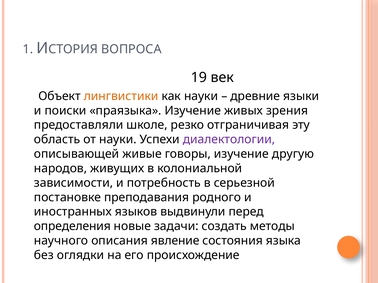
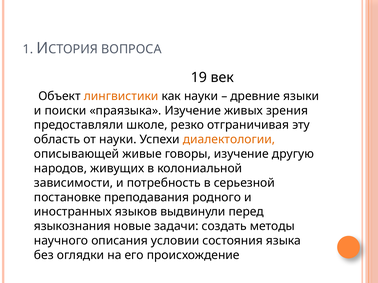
диалектологии colour: purple -> orange (229, 140)
определения: определения -> языкознания (72, 227)
явление: явление -> условии (175, 241)
